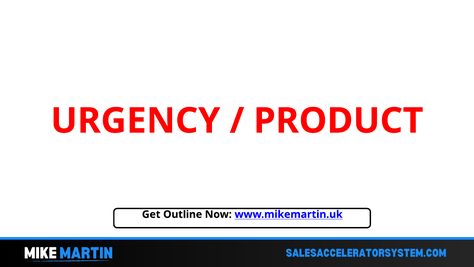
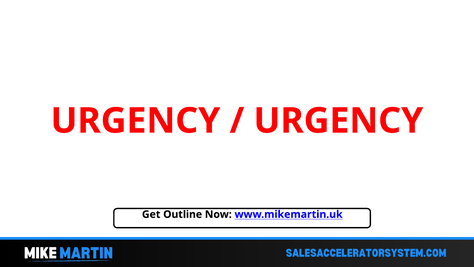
PRODUCT: PRODUCT -> URGENCY (338, 121)
